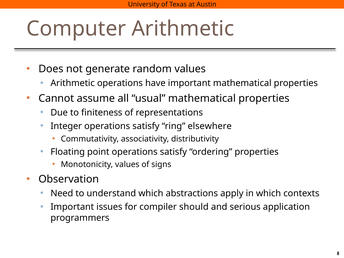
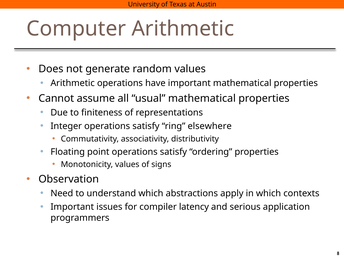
should: should -> latency (194, 207)
